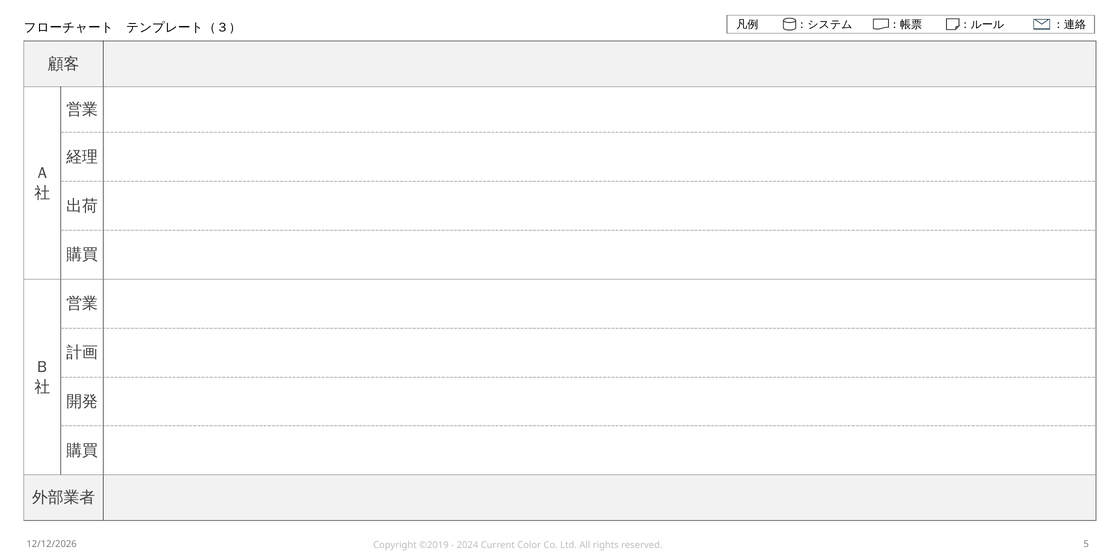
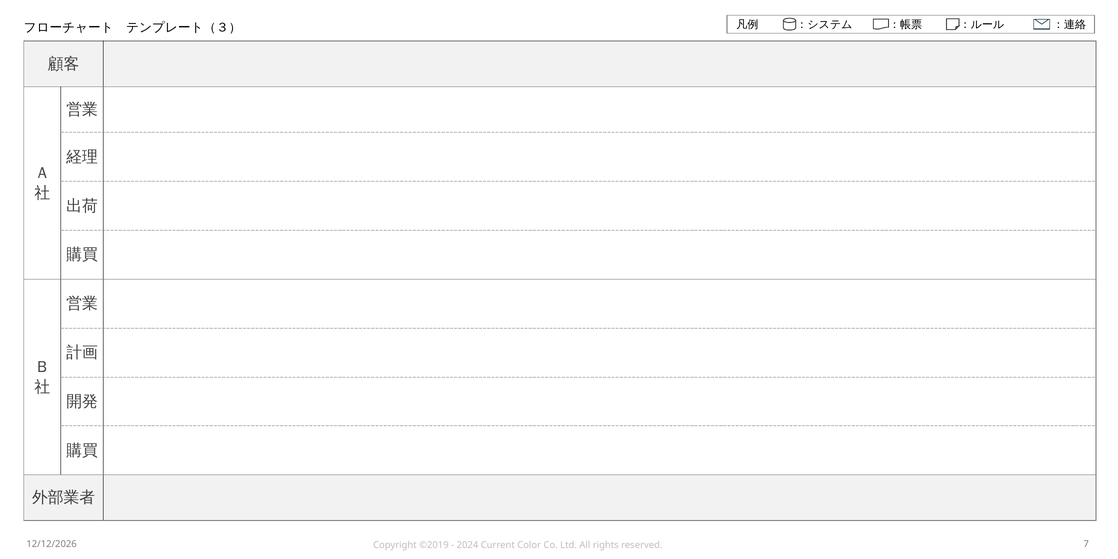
5: 5 -> 7 (1086, 544)
